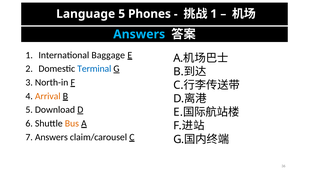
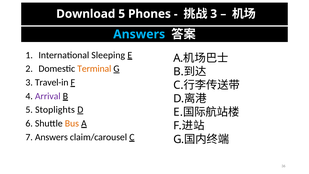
Language: Language -> Download (86, 14)
1: 1 -> 3 (214, 14)
Baggage: Baggage -> Sleeping (108, 55)
Terminal colour: blue -> orange (94, 69)
North-in: North-in -> Travel-in (52, 82)
Arrival colour: orange -> purple (48, 96)
Download: Download -> Stoplights (55, 110)
